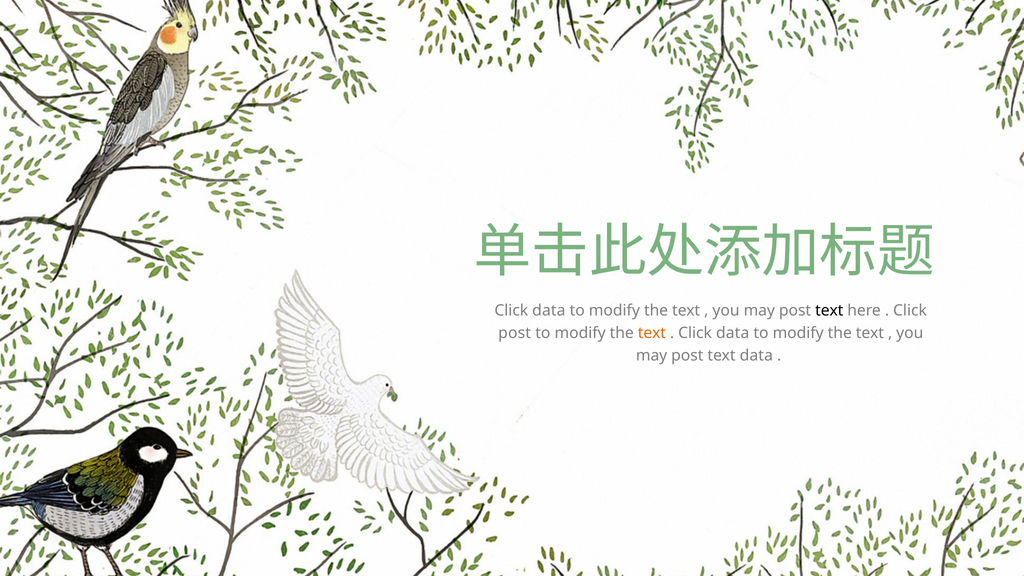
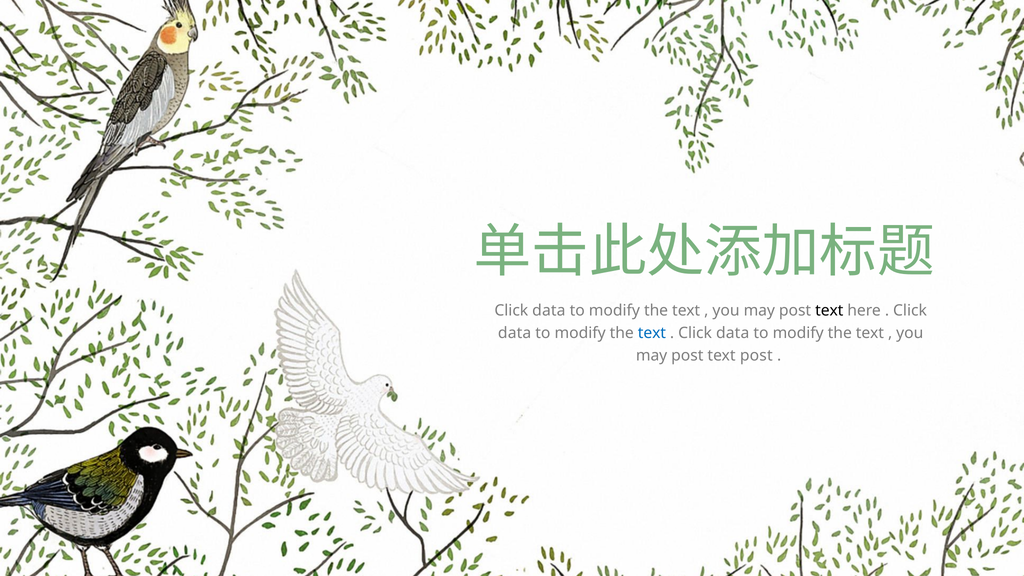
post: post -> data (515, 333)
text colour: orange -> blue (652, 333)
text data: data -> post (756, 355)
